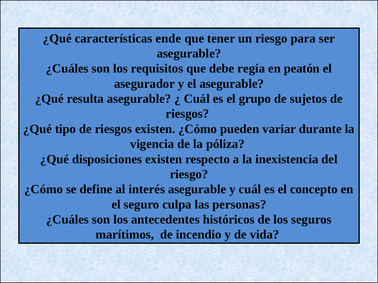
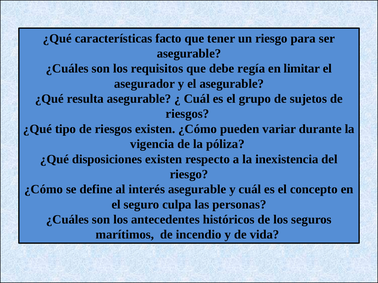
ende: ende -> facto (168, 38)
peatón: peatón -> limitar (302, 69)
